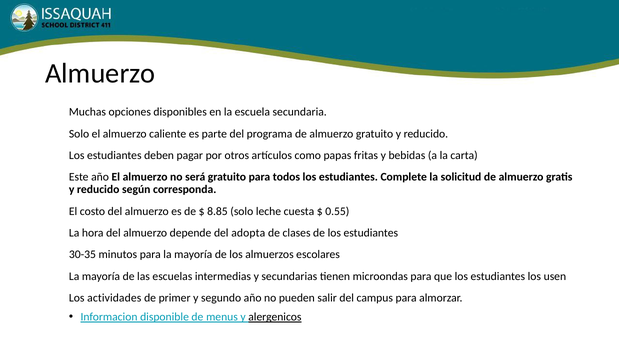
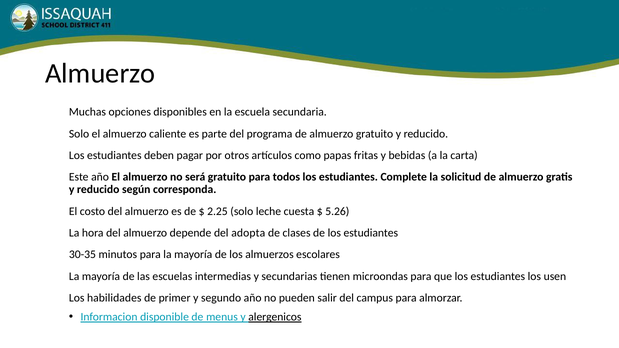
8.85: 8.85 -> 2.25 (217, 211)
0.55: 0.55 -> 5.26 (337, 211)
actividades: actividades -> habilidades (114, 298)
